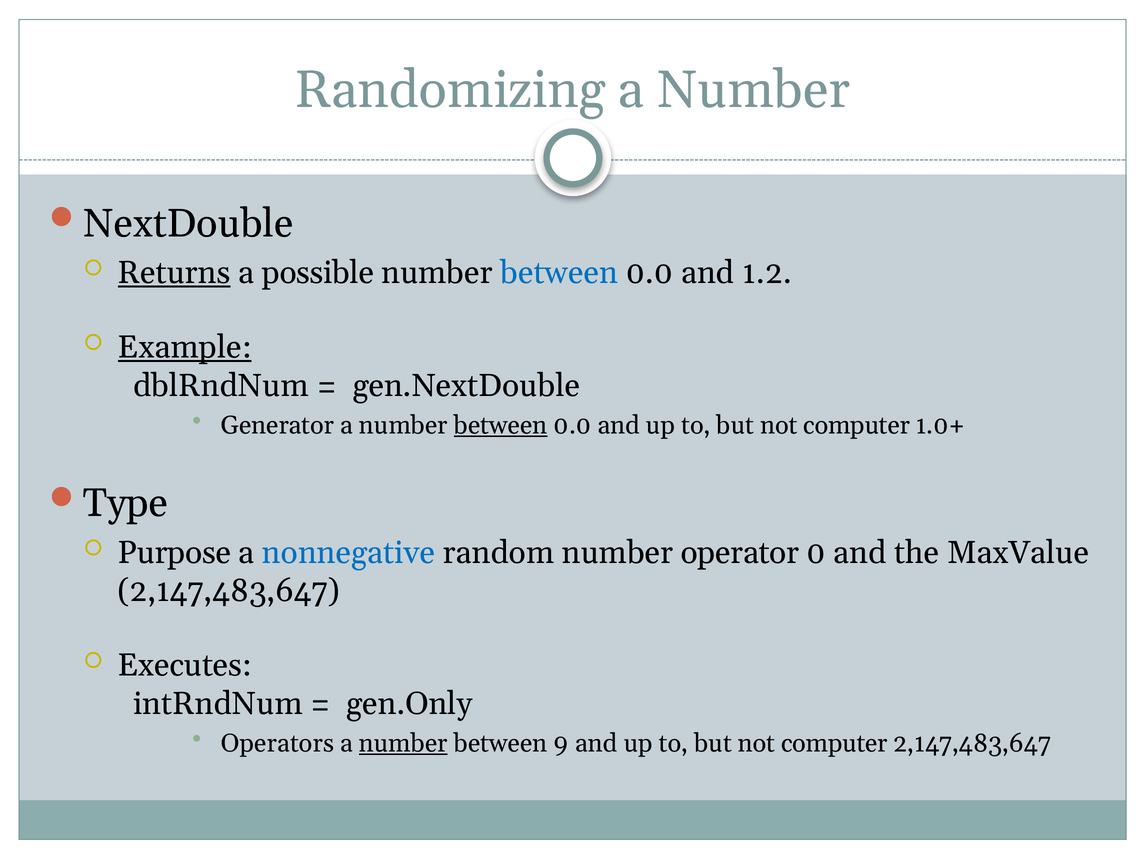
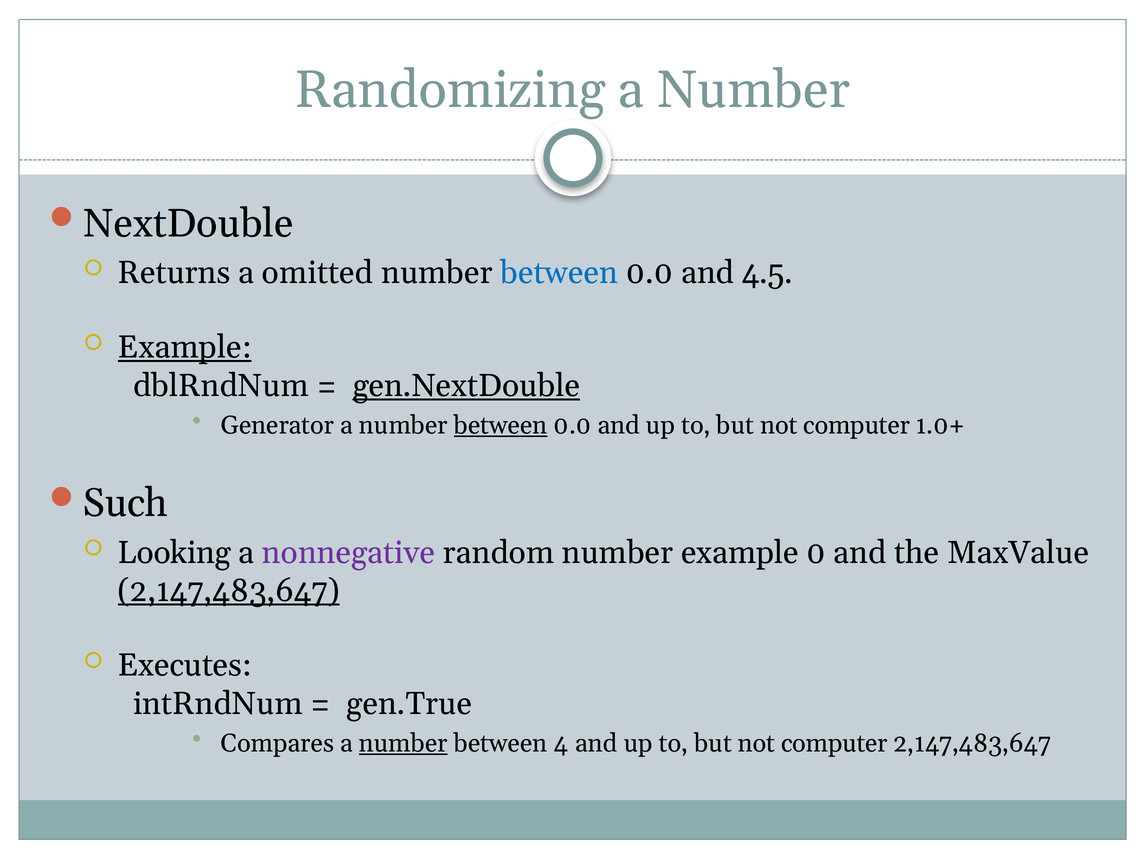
Returns underline: present -> none (174, 273)
possible: possible -> omitted (318, 273)
1.2: 1.2 -> 4.5 (767, 273)
gen.NextDouble underline: none -> present (466, 386)
Type: Type -> Such (125, 504)
Purpose: Purpose -> Looking (174, 553)
nonnegative colour: blue -> purple (348, 553)
number operator: operator -> example (740, 553)
2,147,483,647 underline: none -> present (229, 591)
gen.Only: gen.Only -> gen.True (409, 704)
Operators: Operators -> Compares (278, 744)
9: 9 -> 4 (561, 744)
